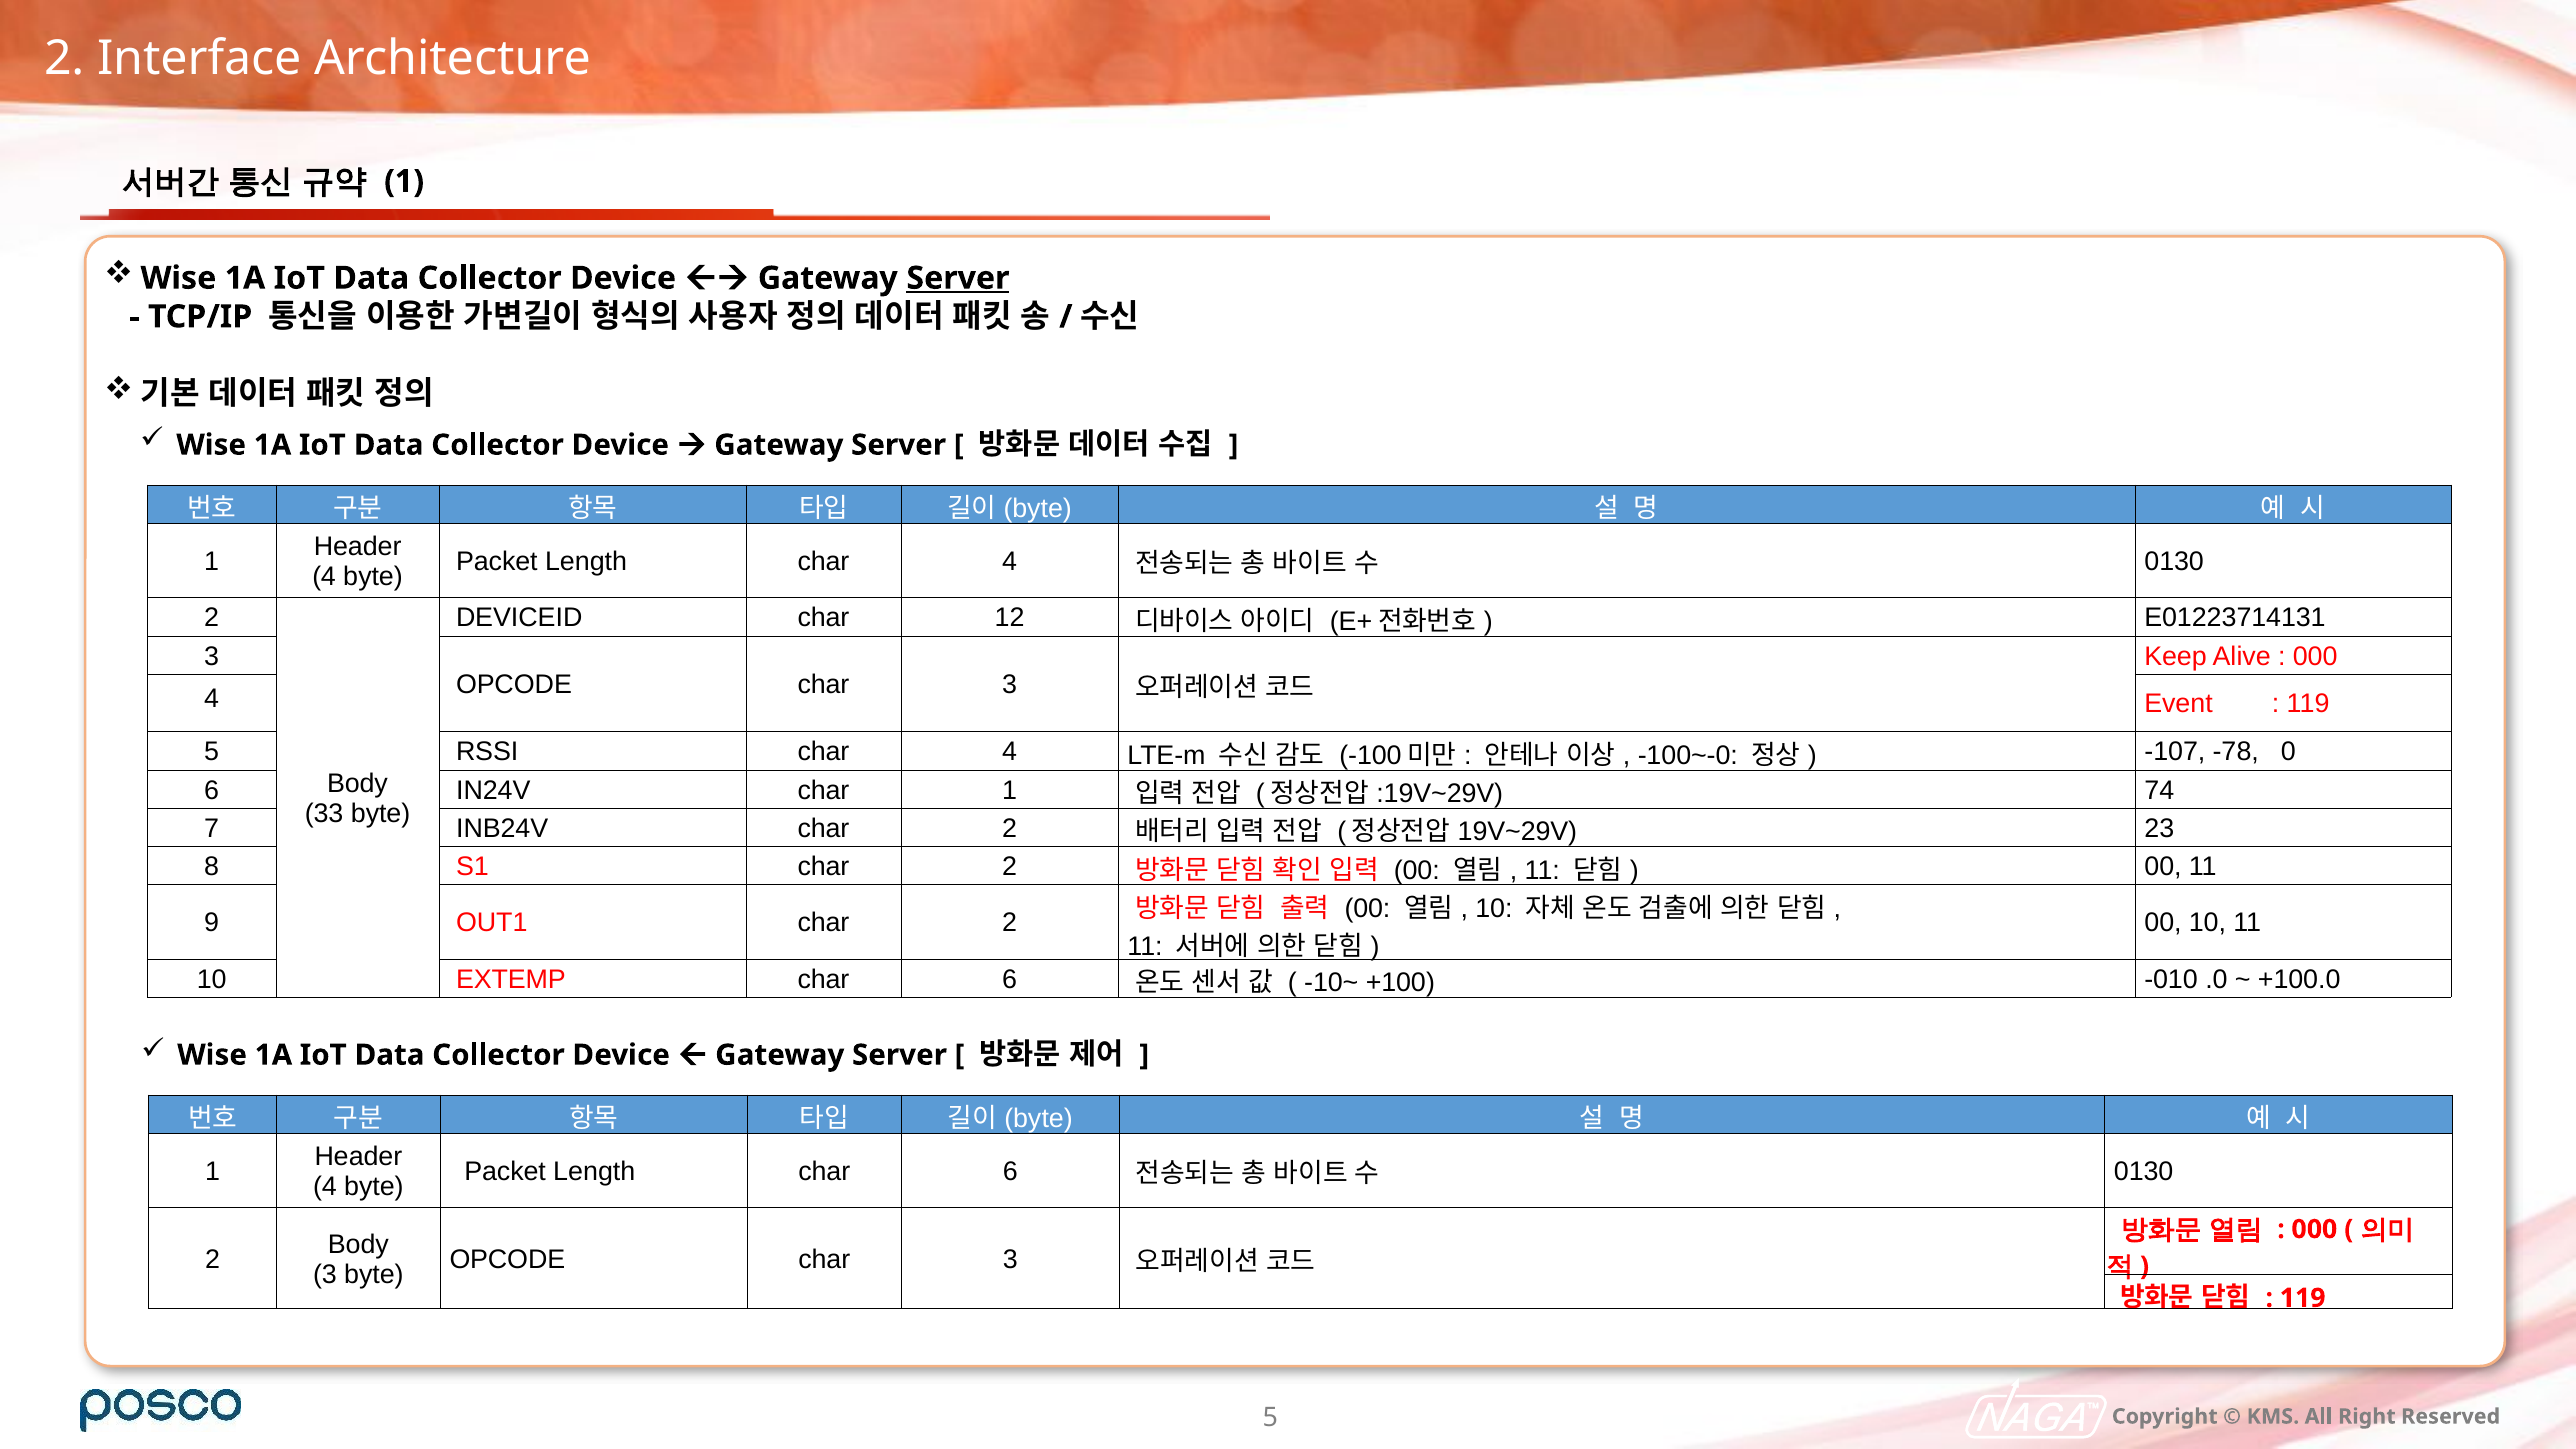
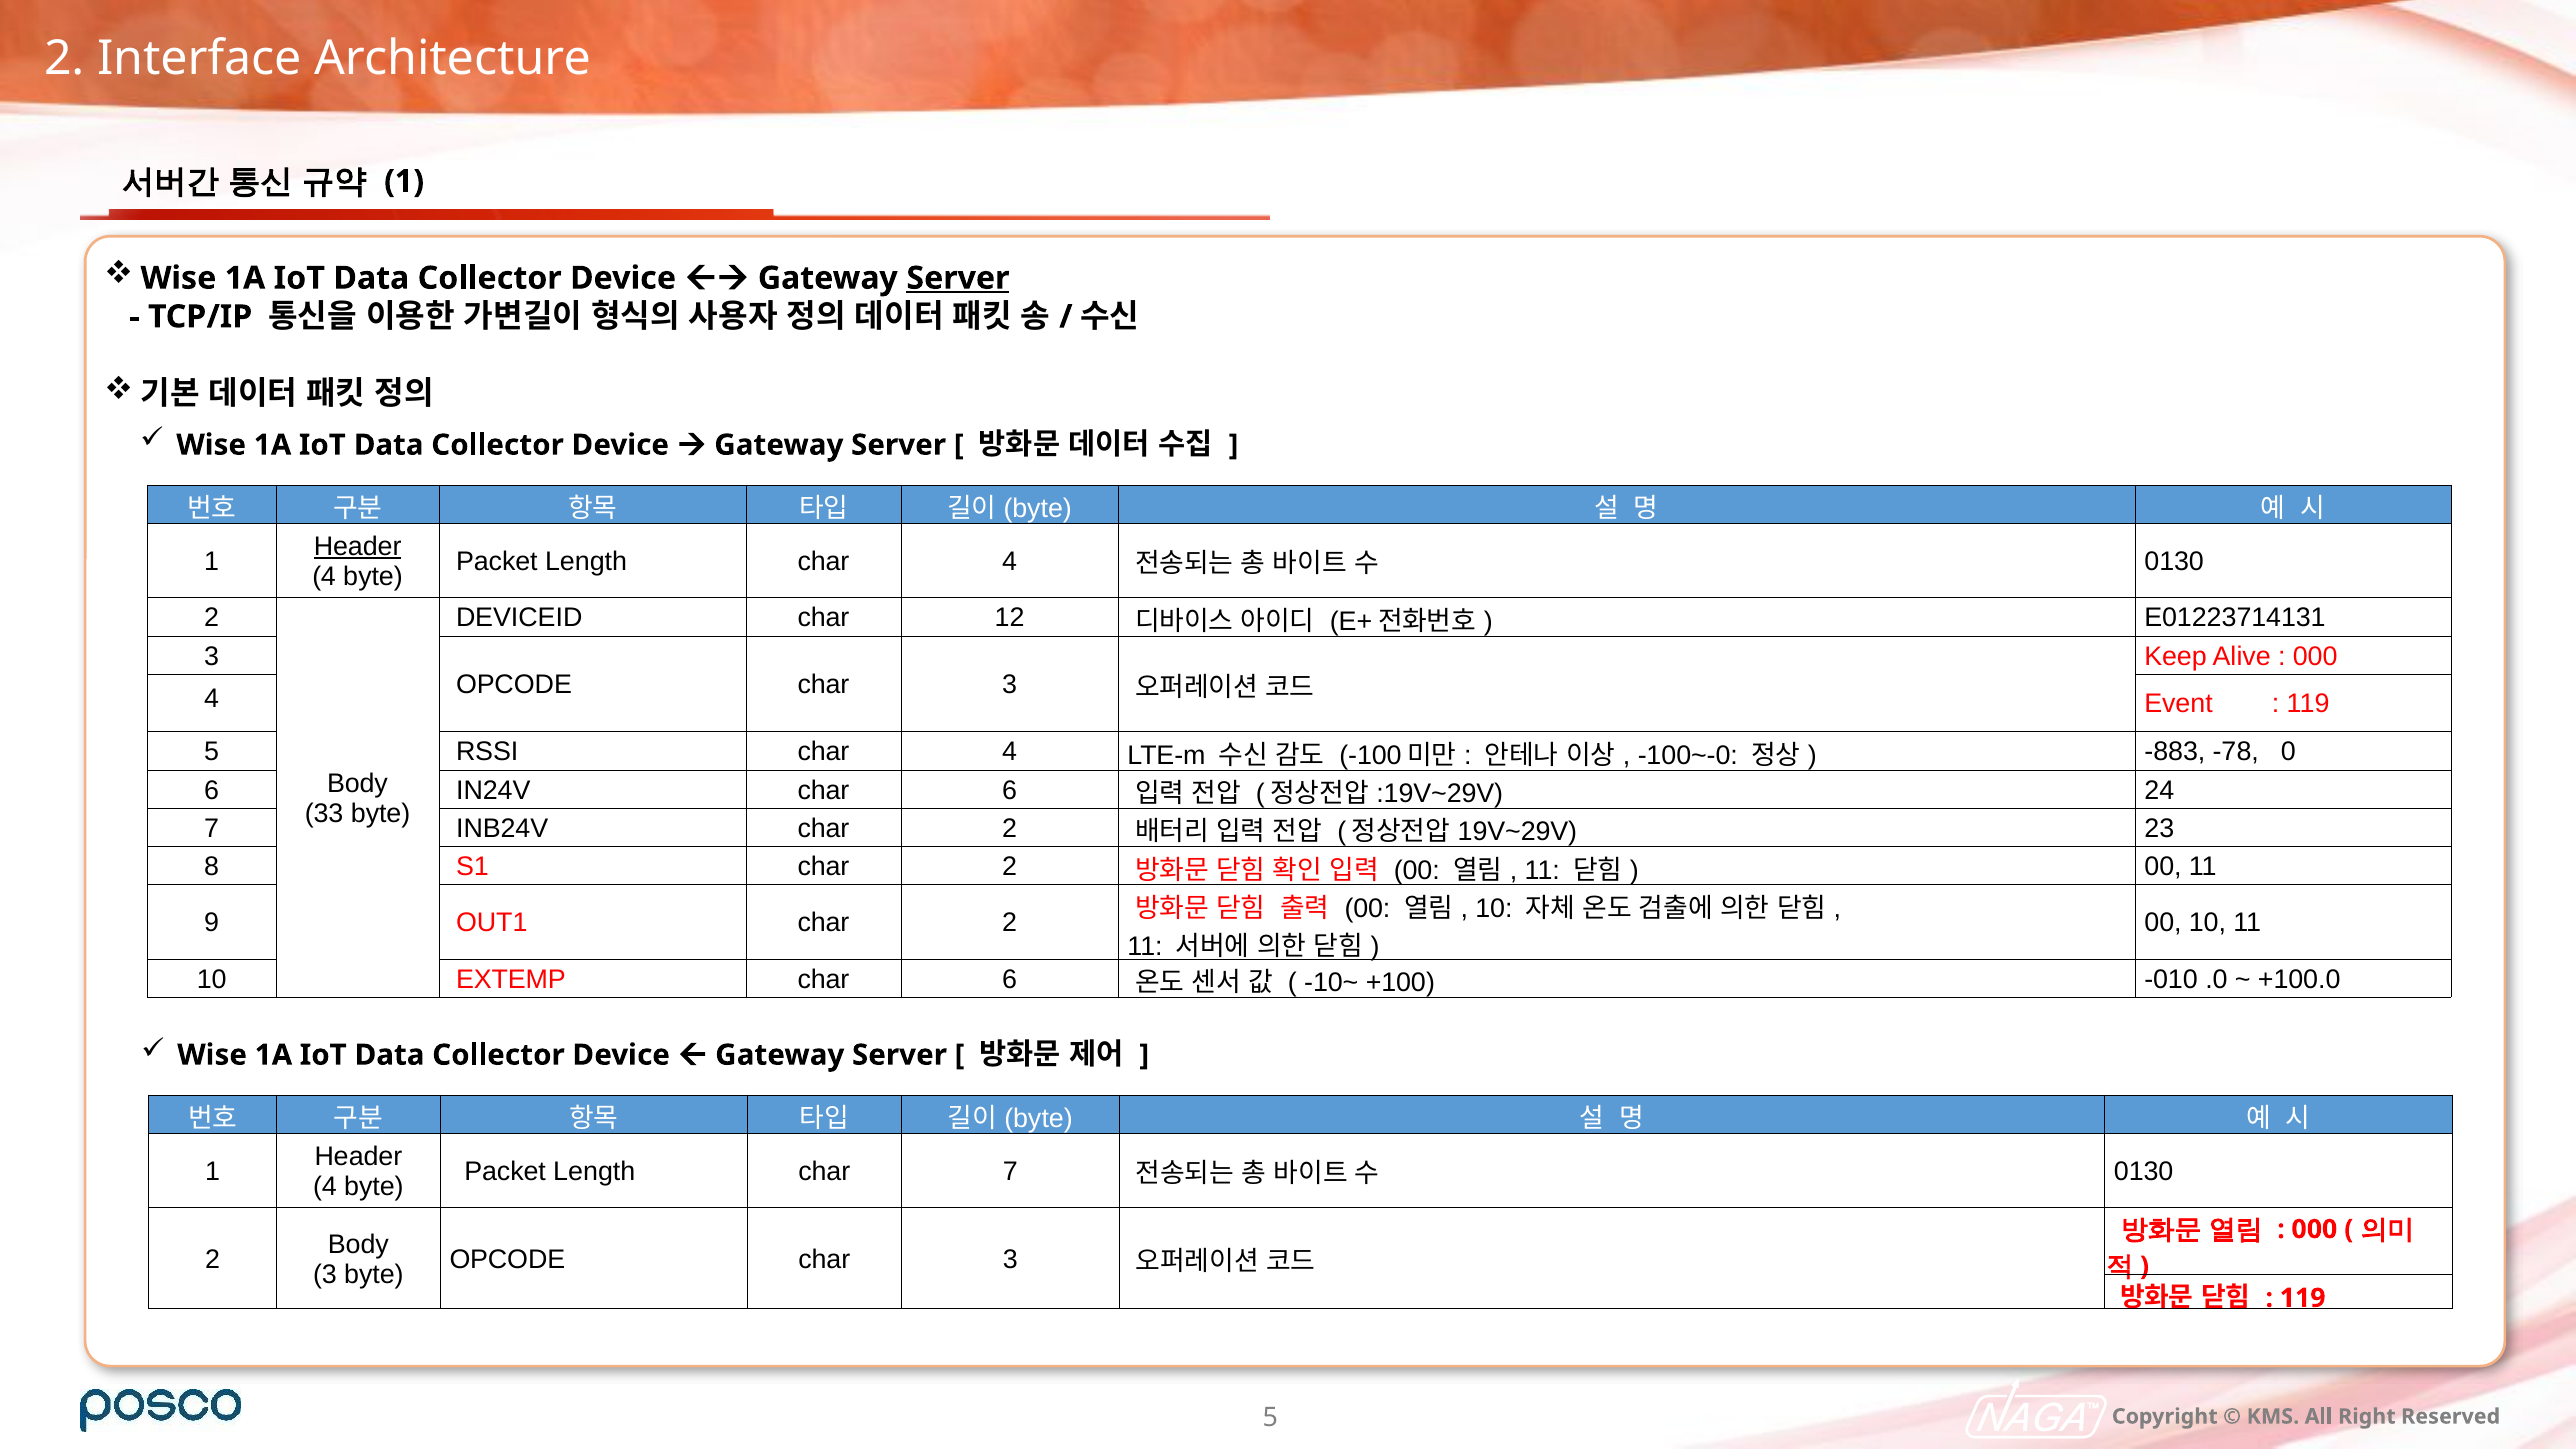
Header underline: none -> present (358, 547)
-107: -107 -> -883 (2175, 752)
IN24V char 1: 1 -> 6 (1010, 790)
74: 74 -> 24 (2159, 790)
Length char 6: 6 -> 7 (1010, 1172)
